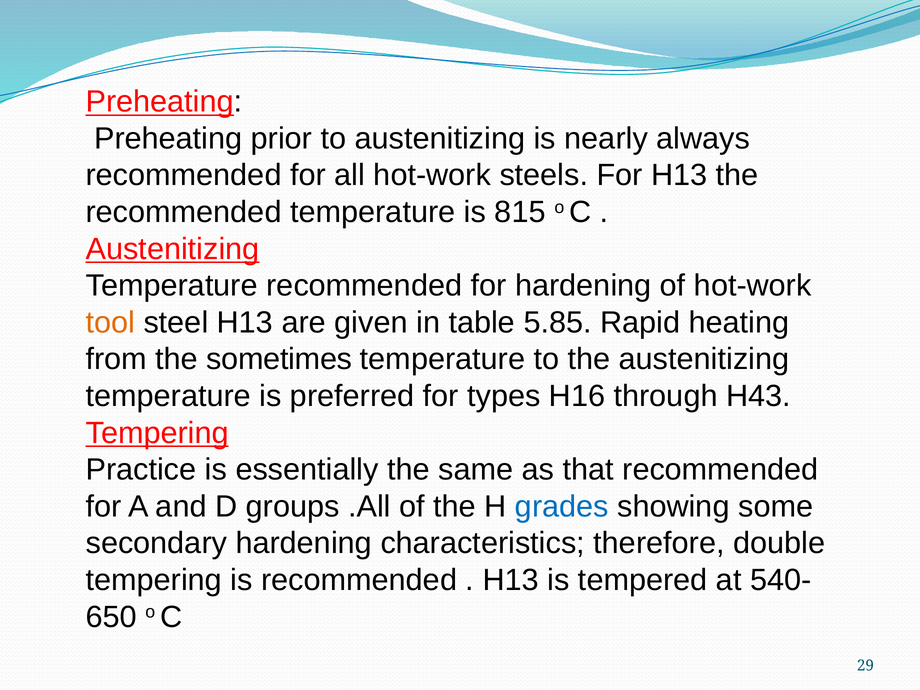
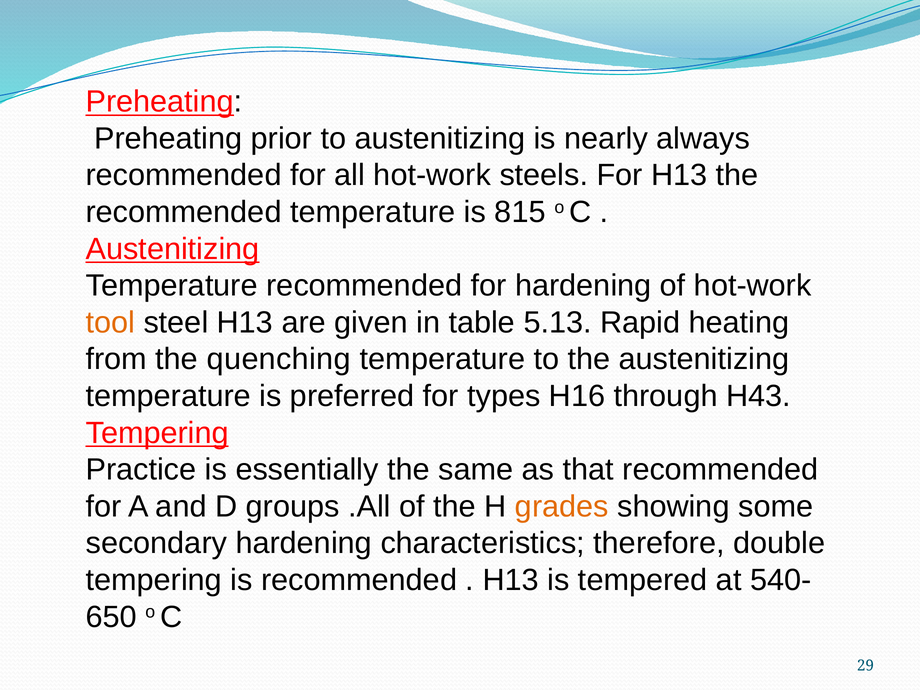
5.85: 5.85 -> 5.13 (558, 323)
sometimes: sometimes -> quenching (279, 359)
grades colour: blue -> orange (562, 507)
